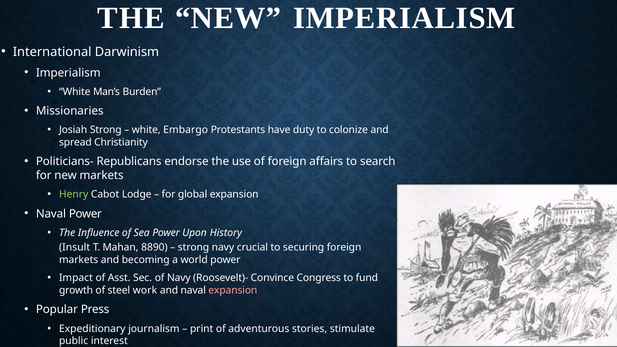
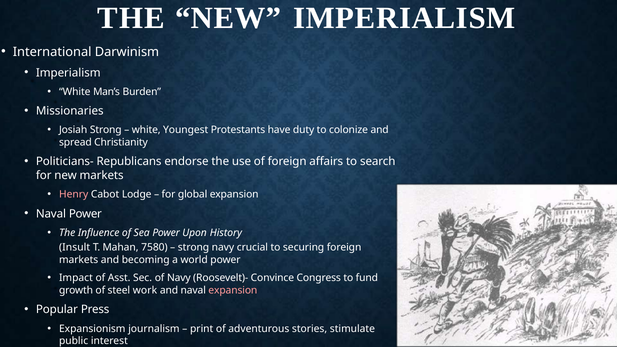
Embargo: Embargo -> Youngest (186, 130)
Henry colour: light green -> pink (74, 195)
8890: 8890 -> 7580 (154, 248)
Expeditionary: Expeditionary -> Expansionism (92, 329)
